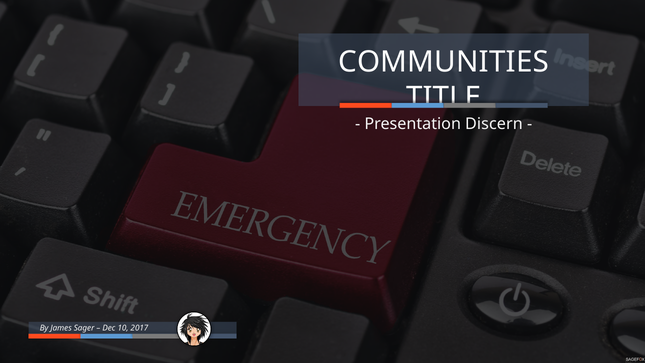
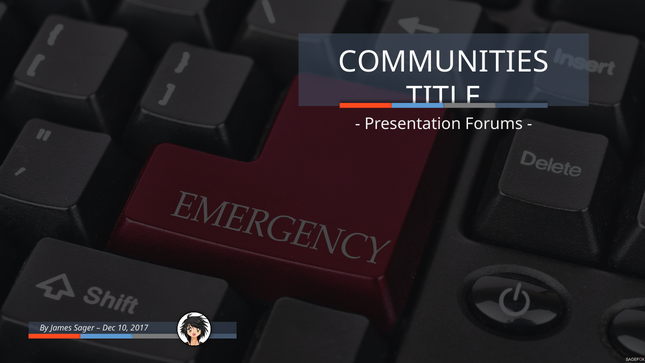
Discern: Discern -> Forums (494, 124)
